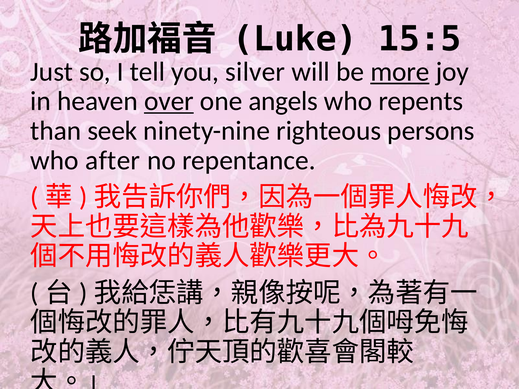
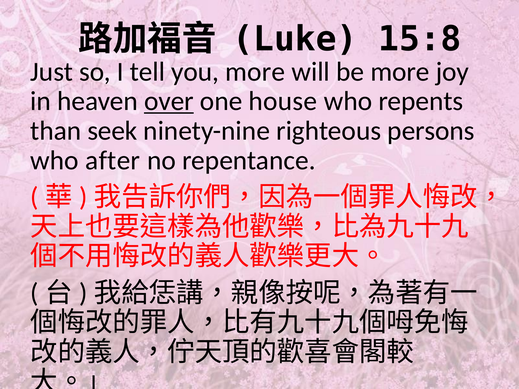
15:5: 15:5 -> 15:8 (420, 39)
you silver: silver -> more (255, 72)
more underline: present -> none (400, 72)
angels: angels -> house (283, 101)
